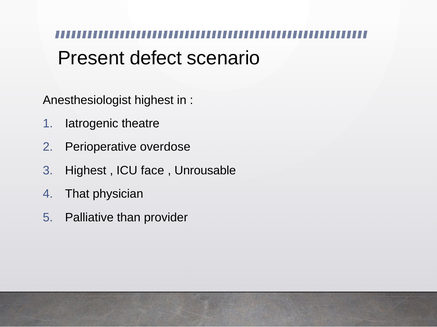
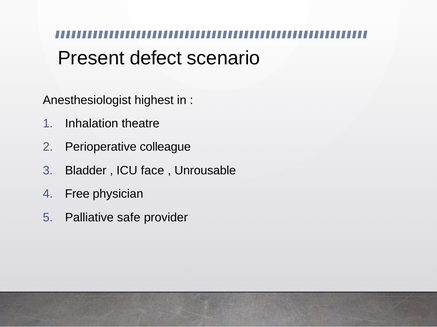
Iatrogenic: Iatrogenic -> Inhalation (92, 124)
overdose: overdose -> colleague (165, 147)
Highest: Highest -> Bladder (86, 171)
That: That -> Free (77, 194)
than: than -> safe (129, 218)
